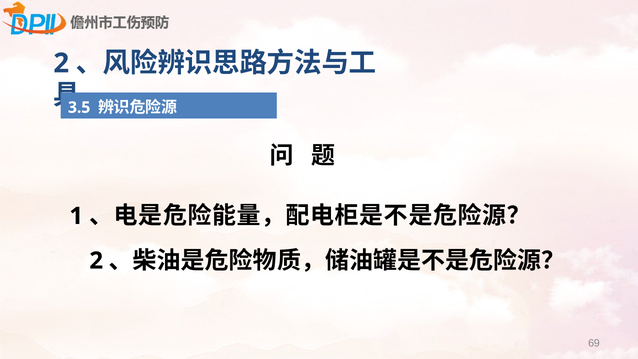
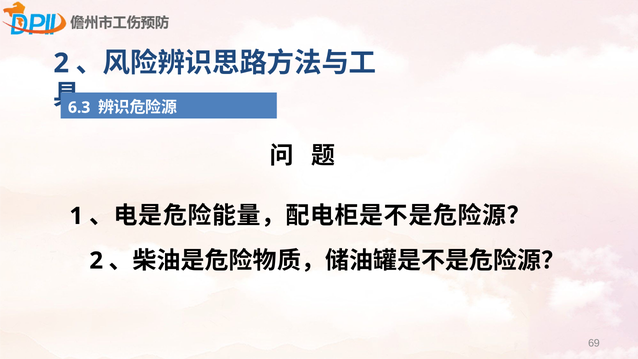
3.5: 3.5 -> 6.3 (79, 107)
